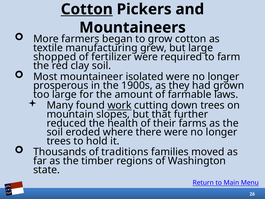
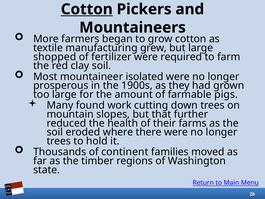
laws: laws -> pigs (226, 94)
work underline: present -> none (119, 105)
traditions: traditions -> continent (125, 152)
